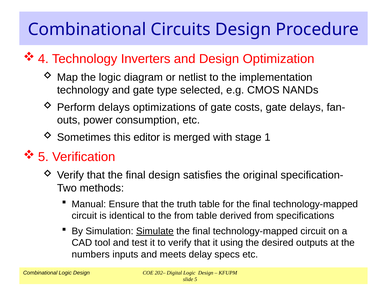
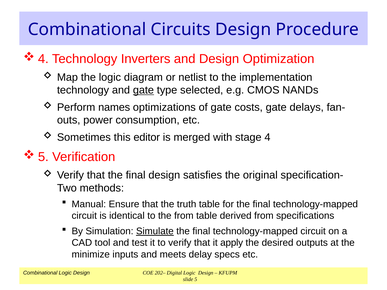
gate underline: none -> present (143, 90)
Perform delays: delays -> names (114, 107)
1: 1 -> 4 (267, 138)
using: using -> apply (232, 243)
numbers: numbers -> minimize (91, 255)
